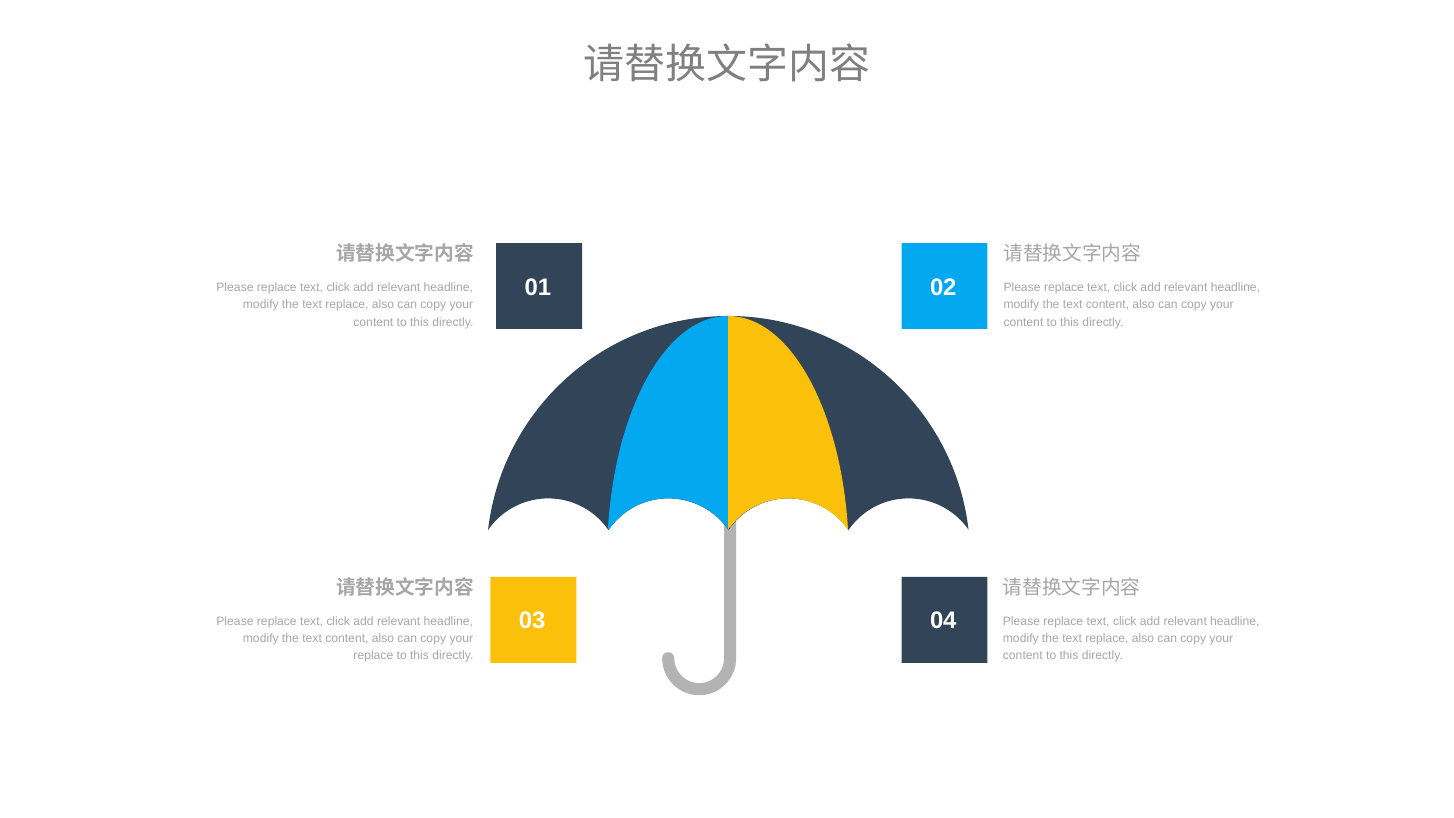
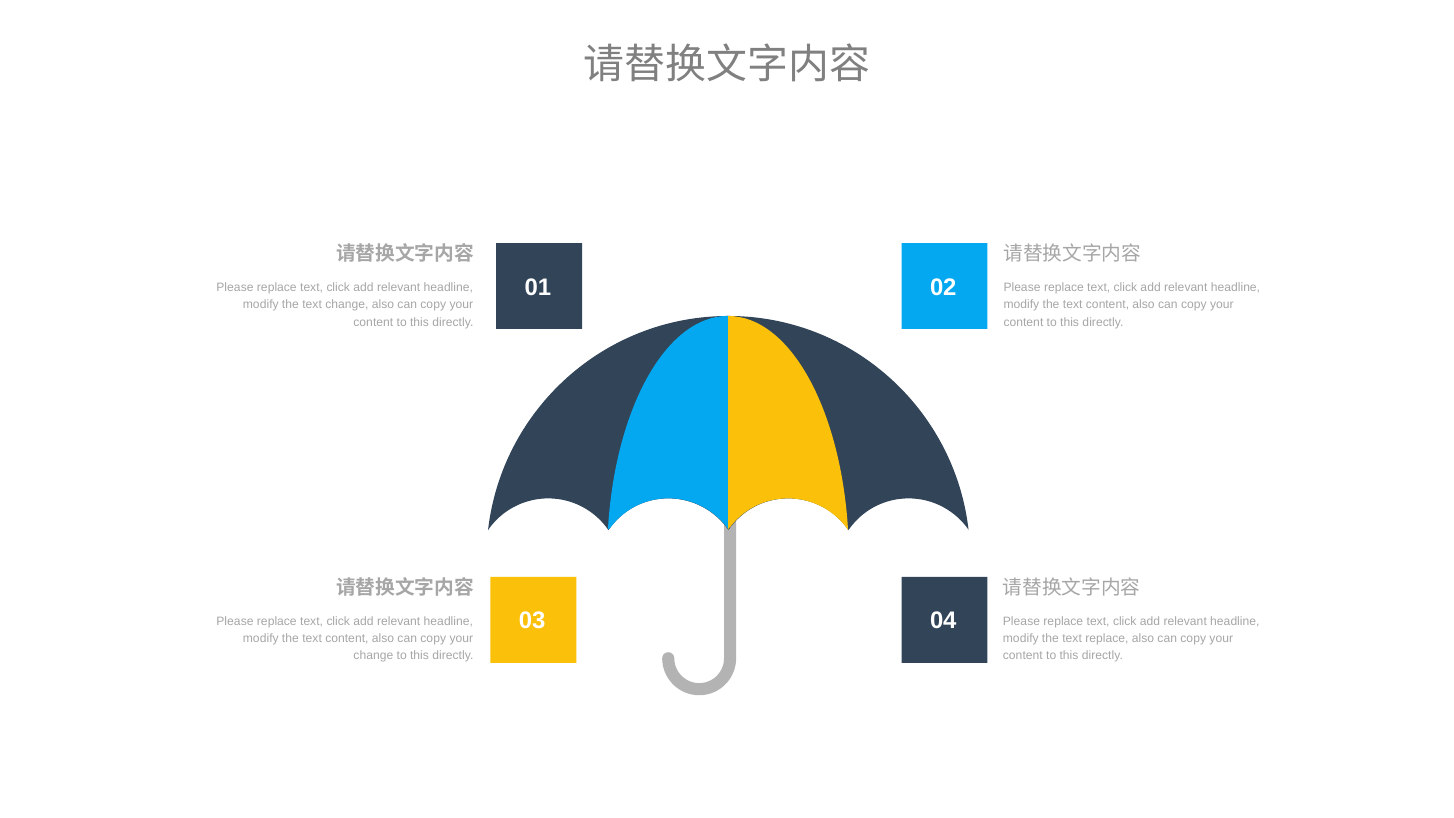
replace: replace -> change (347, 305)
replace: replace -> change (373, 656)
